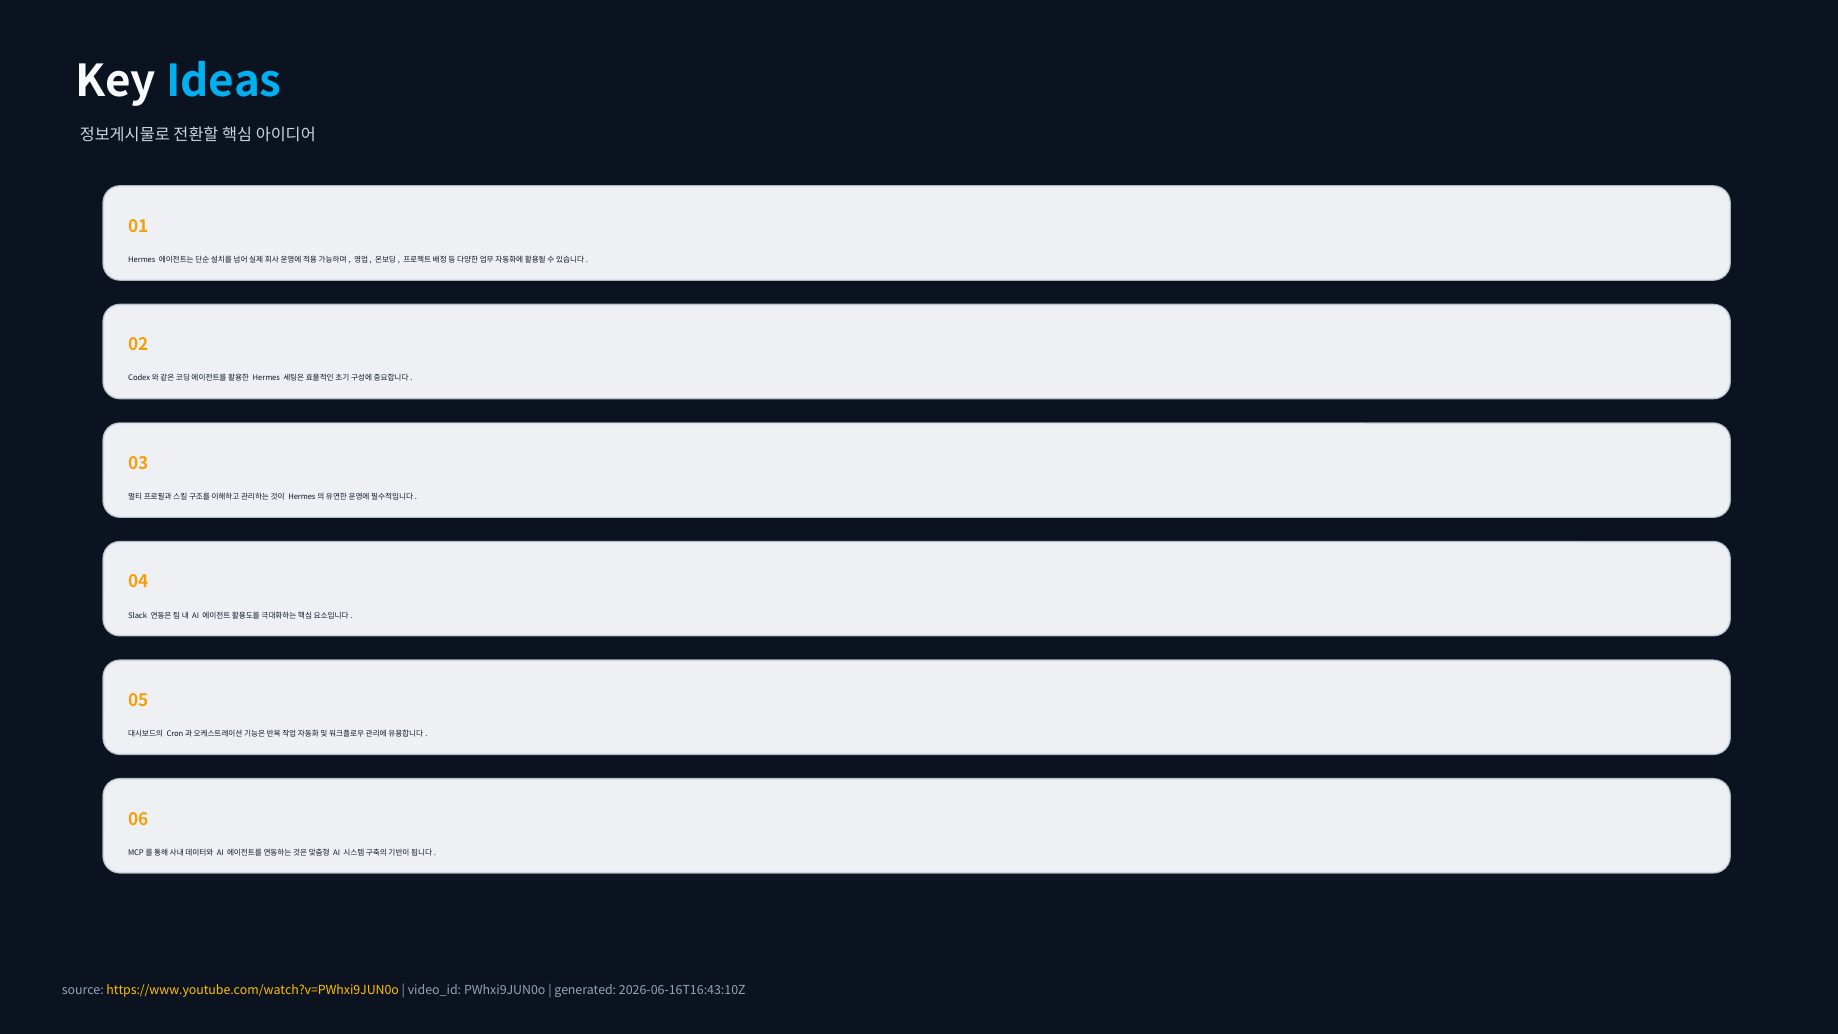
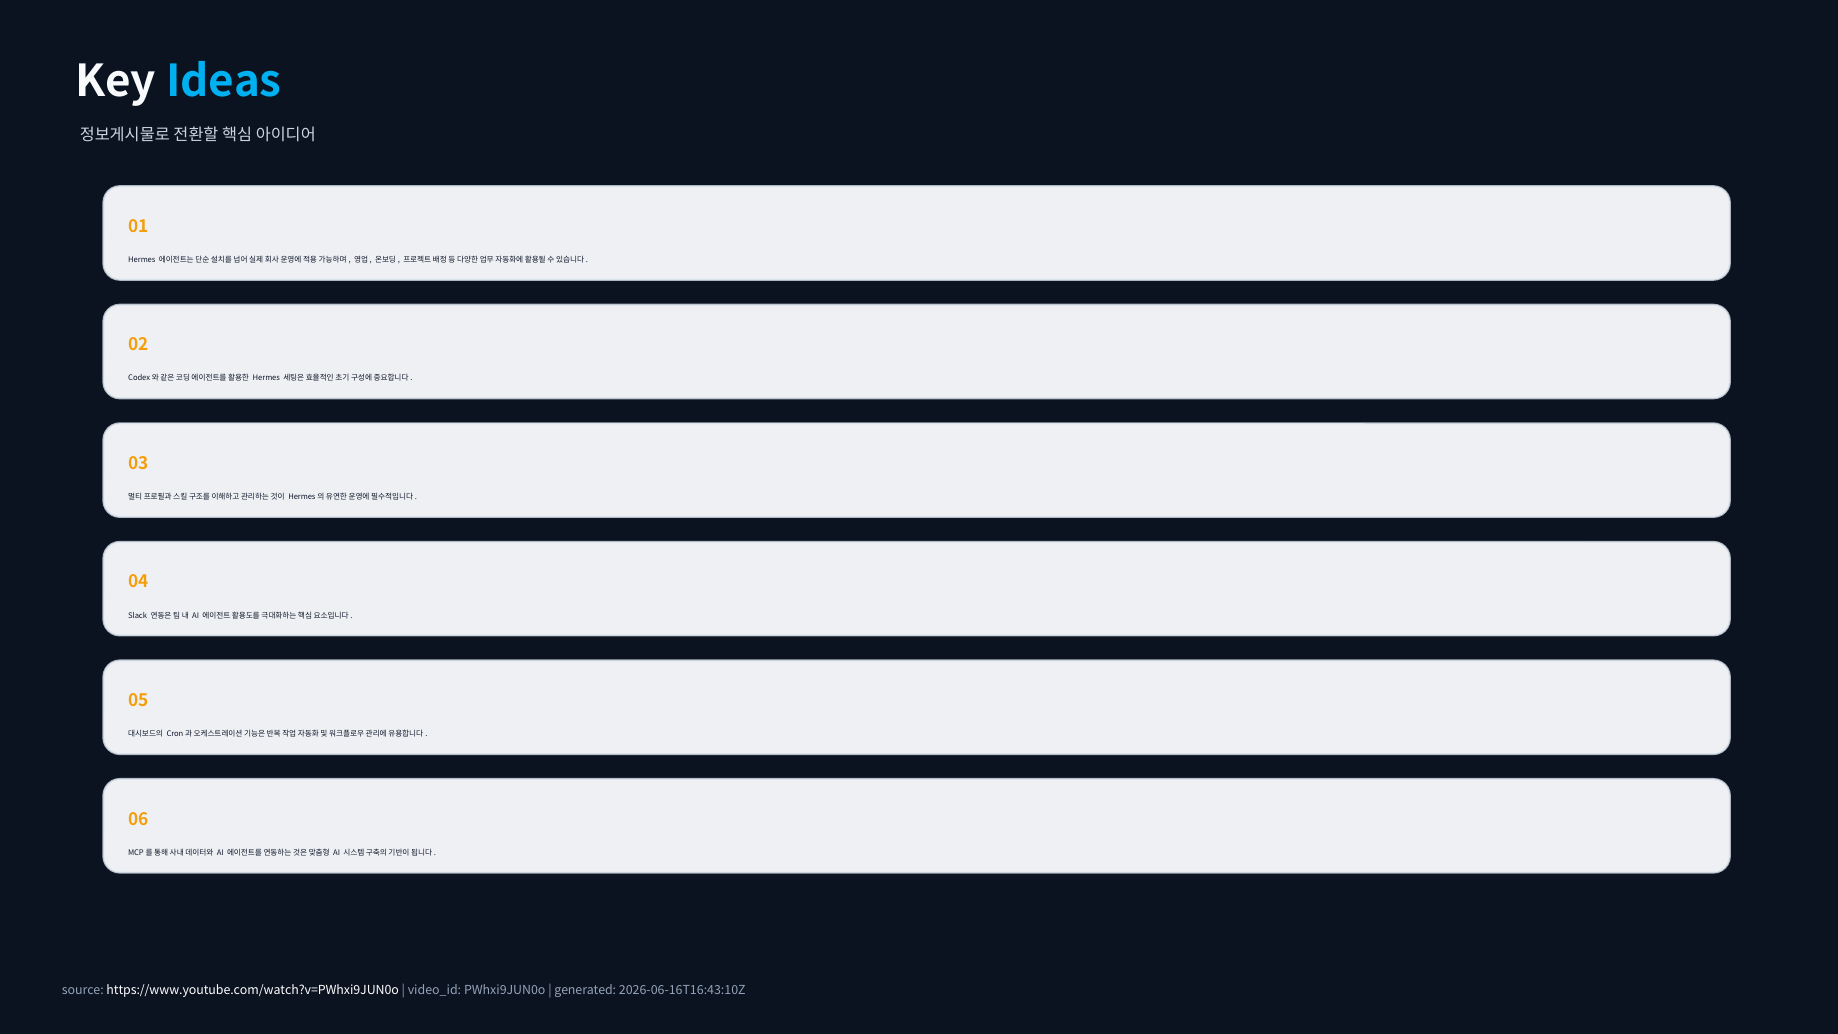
https://www.youtube.com/watch?v=PWhxi9JUN0o colour: yellow -> white (253, 990)
